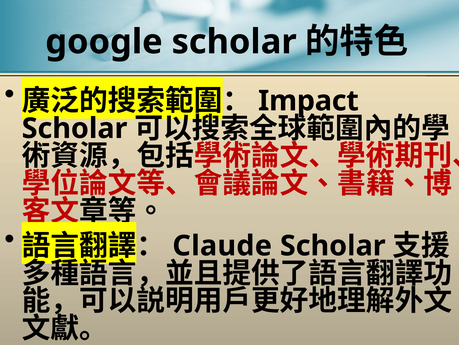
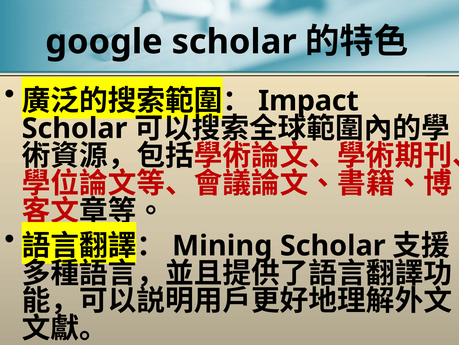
Claude: Claude -> Mining (222, 245)
